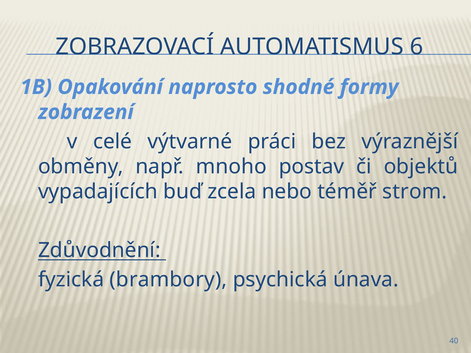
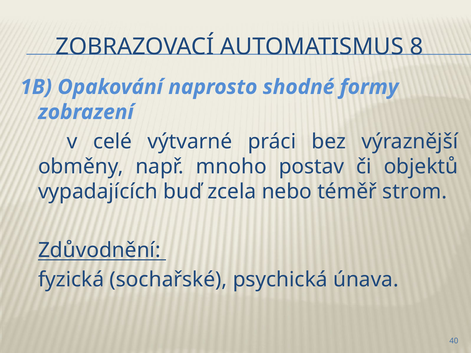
6: 6 -> 8 (416, 47)
brambory: brambory -> sochařské (168, 280)
